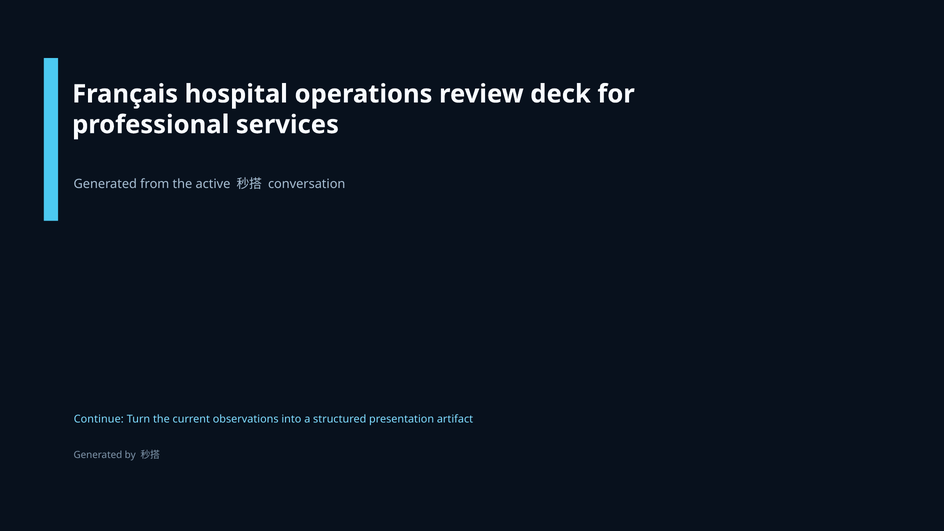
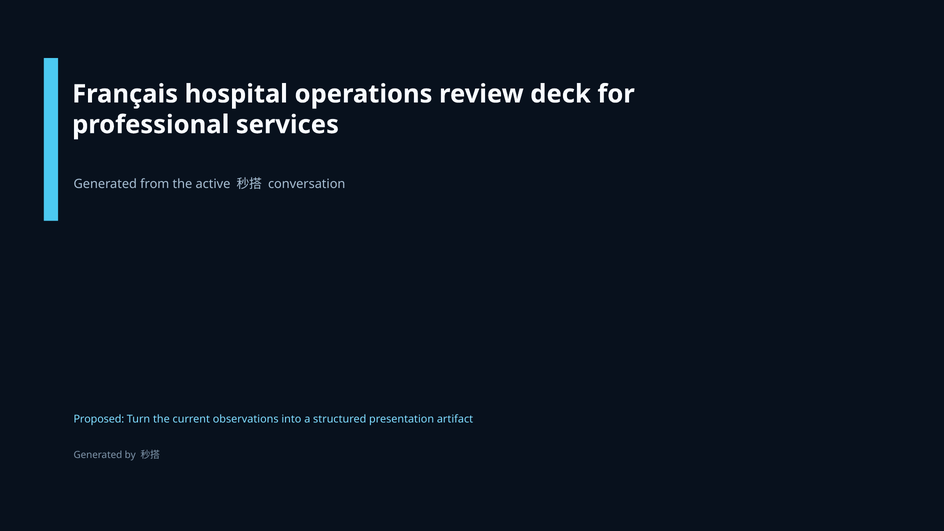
Continue: Continue -> Proposed (99, 419)
